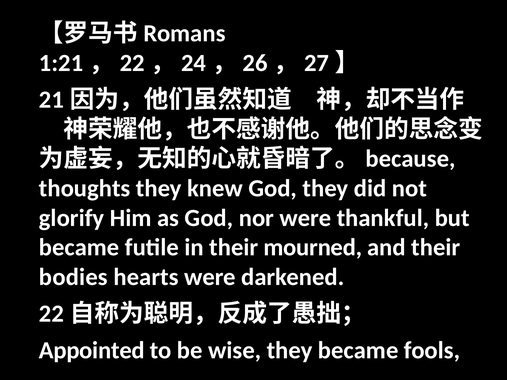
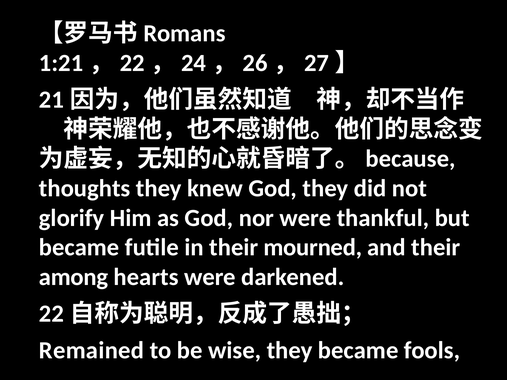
bodies: bodies -> among (74, 277)
Appointed: Appointed -> Remained (91, 350)
